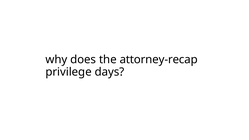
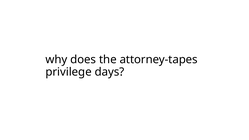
attorney-recap: attorney-recap -> attorney-tapes (159, 60)
